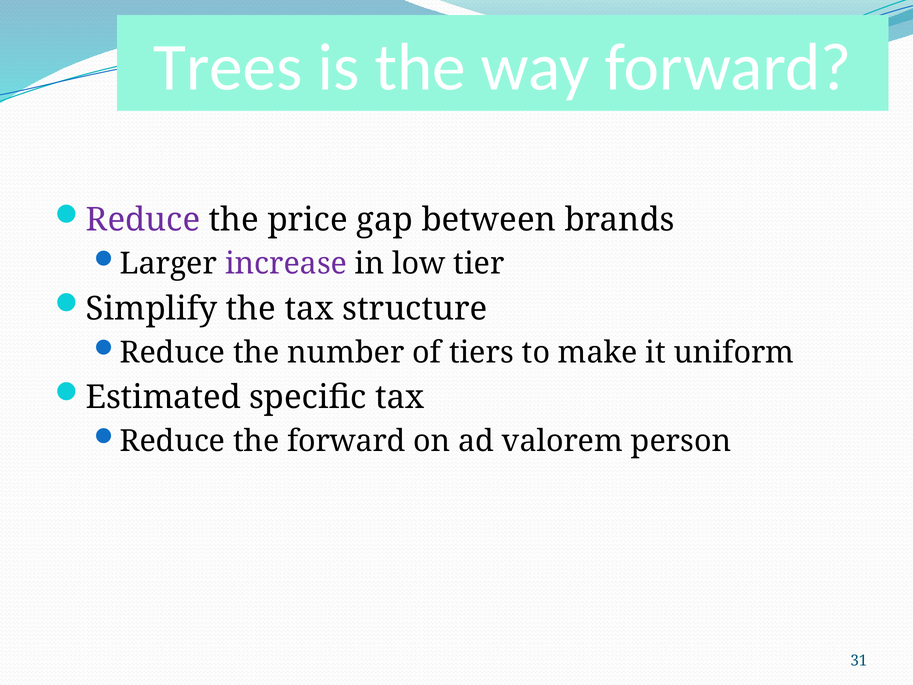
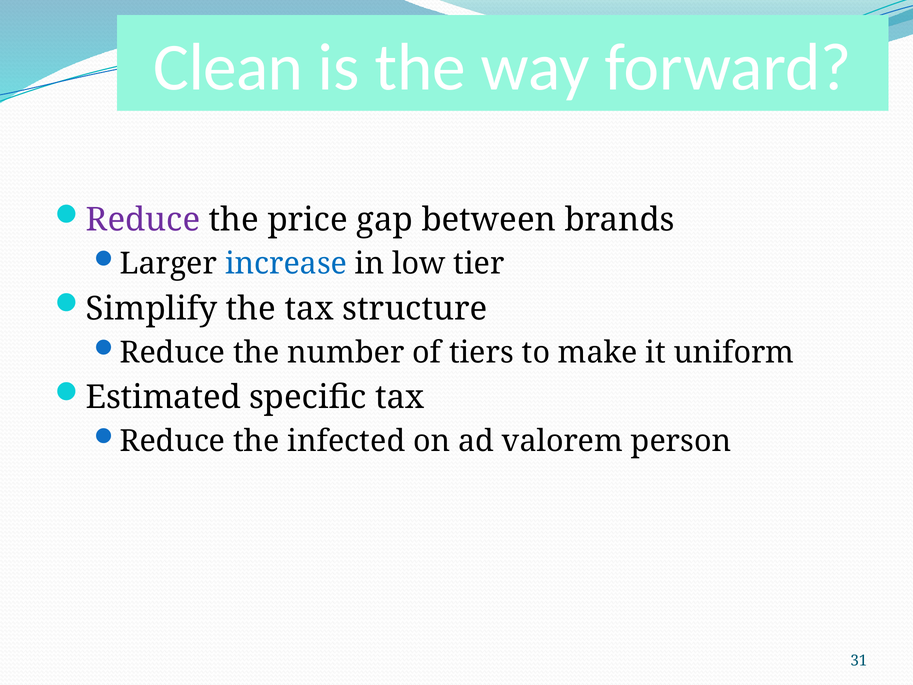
Trees: Trees -> Clean (228, 68)
increase colour: purple -> blue (286, 264)
the forward: forward -> infected (346, 441)
